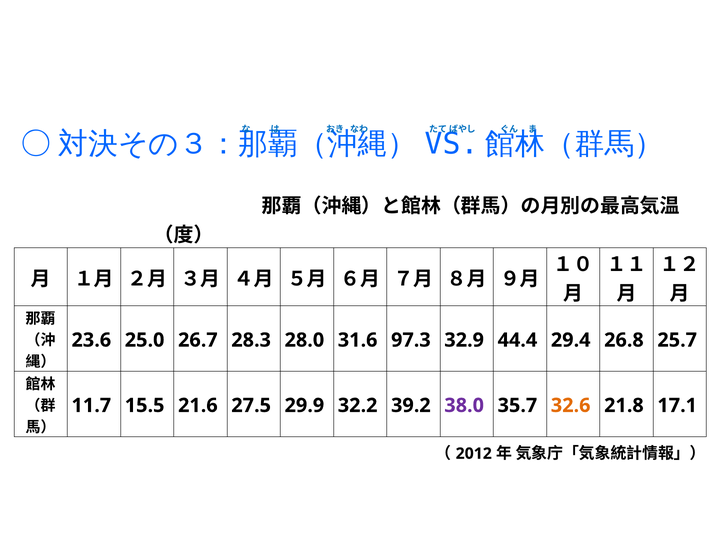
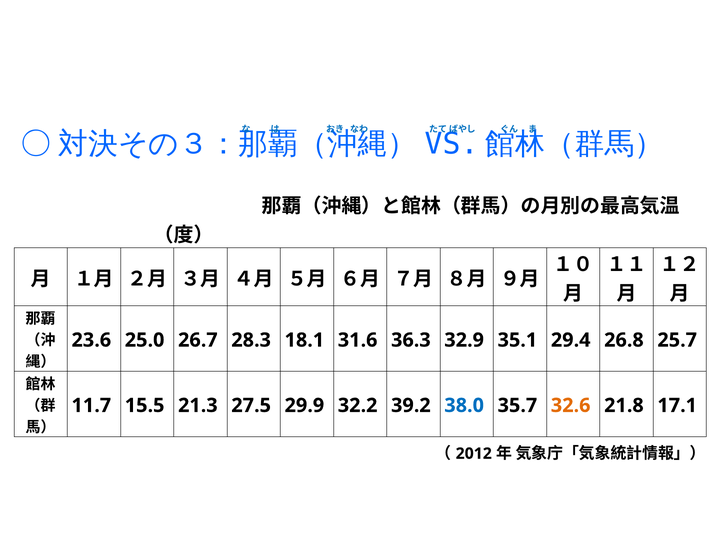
28.0: 28.0 -> 18.1 (304, 340)
97.3: 97.3 -> 36.3 (411, 340)
44.4: 44.4 -> 35.1 (517, 340)
21.6: 21.6 -> 21.3 (198, 406)
38.0 colour: purple -> blue (464, 406)
